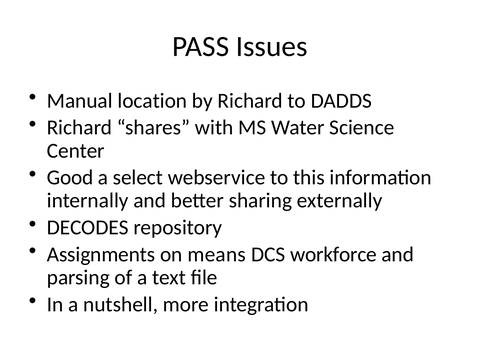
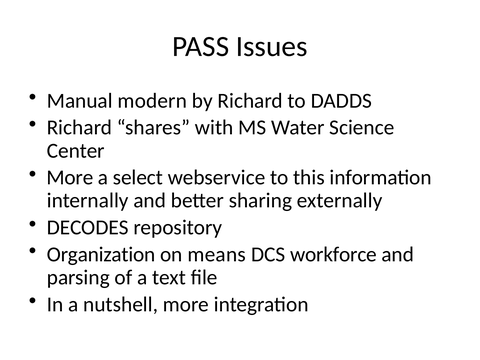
location: location -> modern (152, 101)
Good: Good -> More (70, 178)
Assignments: Assignments -> Organization (101, 254)
